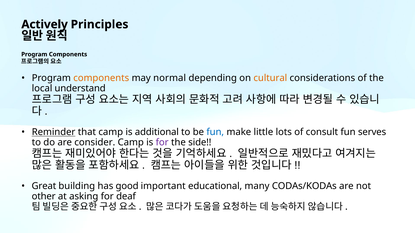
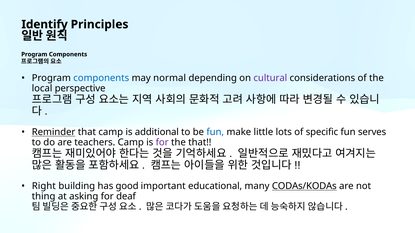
Actively: Actively -> Identify (45, 24)
components colour: orange -> blue (101, 78)
cultural colour: orange -> purple (270, 78)
understand: understand -> perspective (80, 89)
consult: consult -> specific (322, 132)
consider: consider -> teachers (95, 143)
the side: side -> that (200, 143)
Great: Great -> Right (44, 186)
CODAs/KODAs underline: none -> present (304, 186)
other: other -> thing (44, 197)
